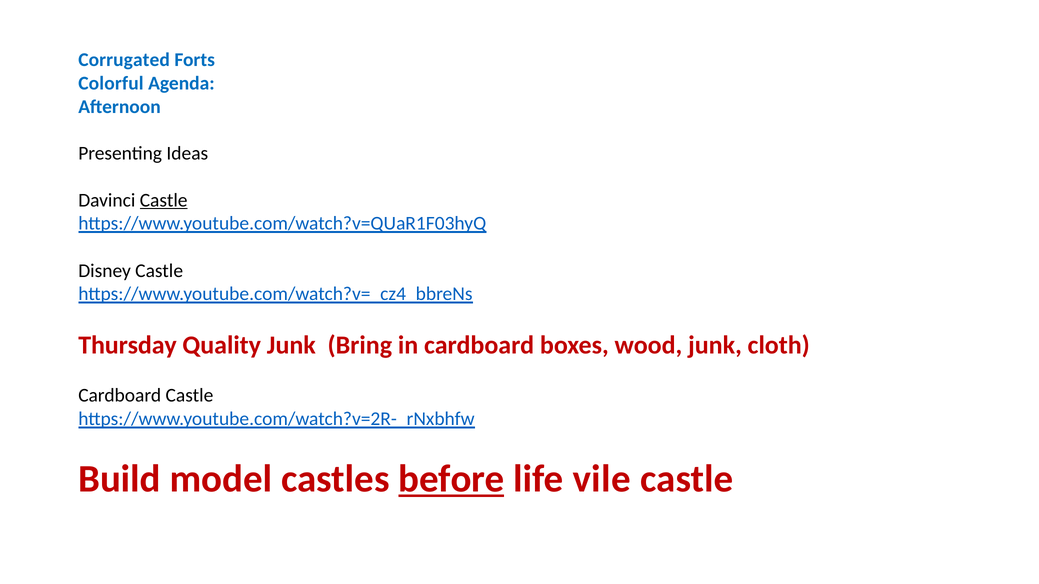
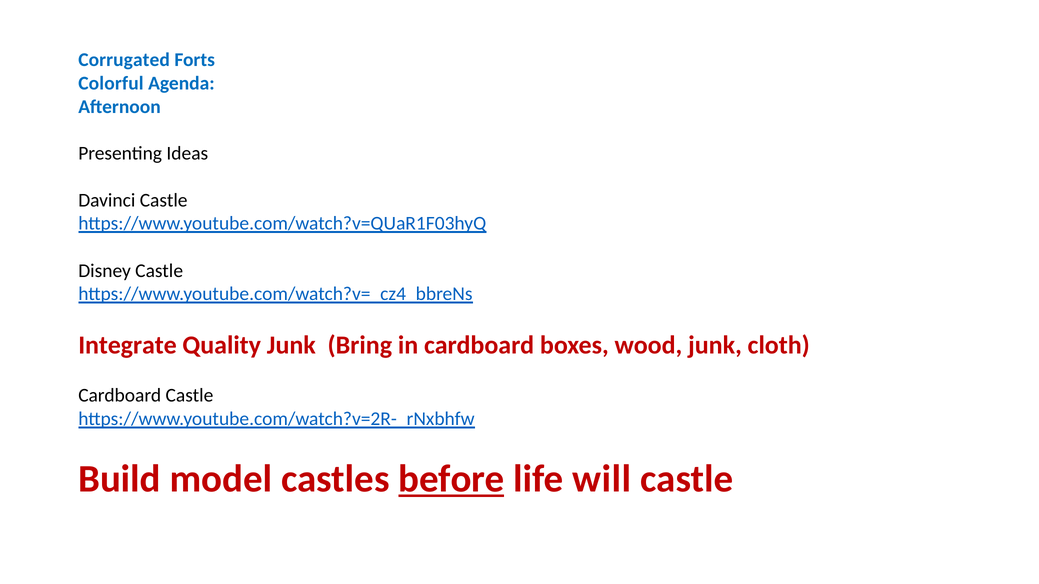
Castle underline: present -> none (164, 200)
Thursday: Thursday -> Integrate (128, 346)
vile: vile -> will (602, 479)
